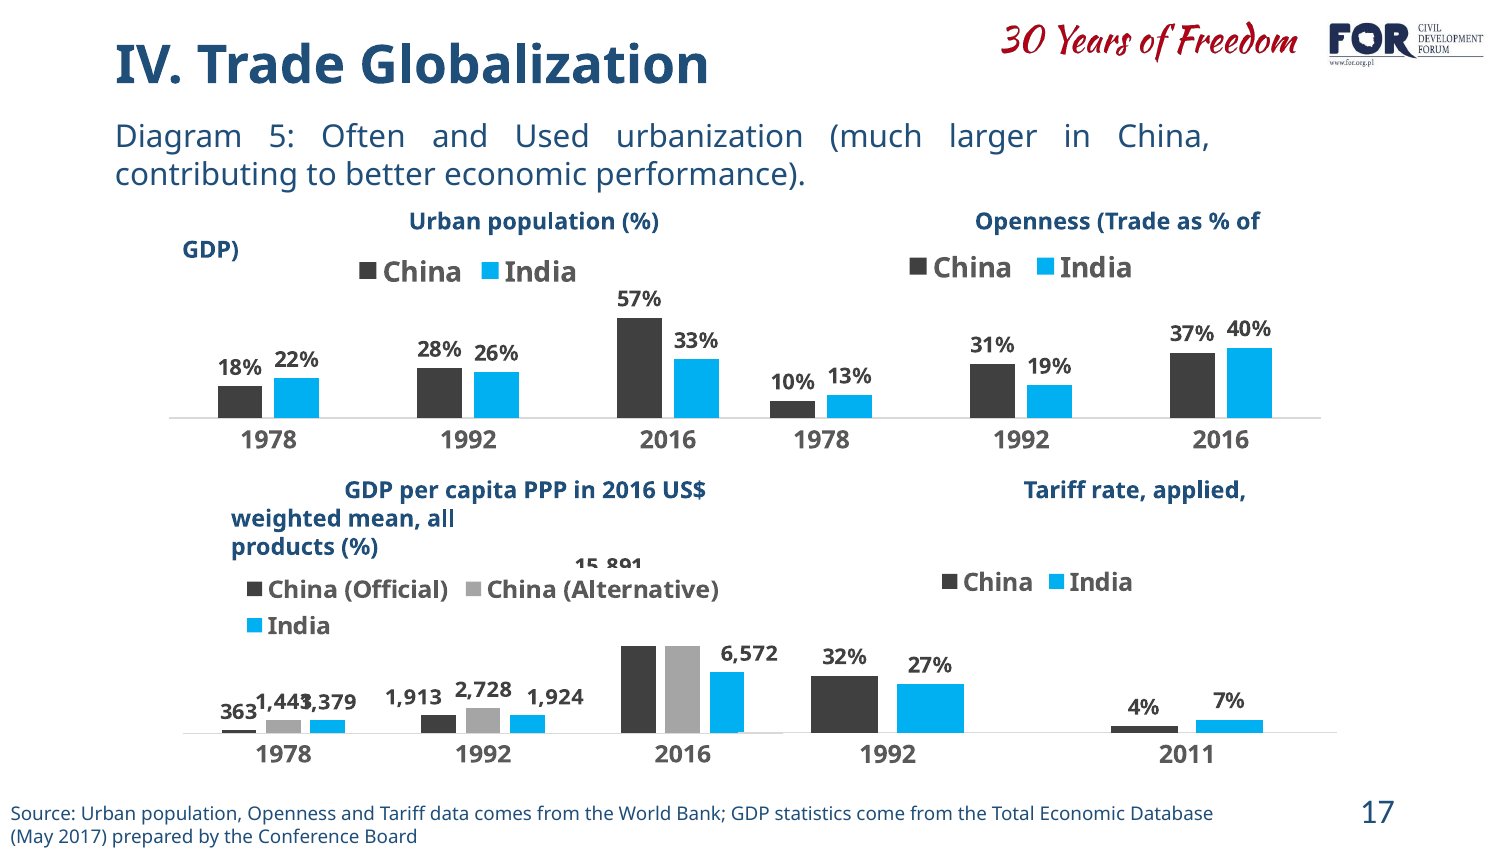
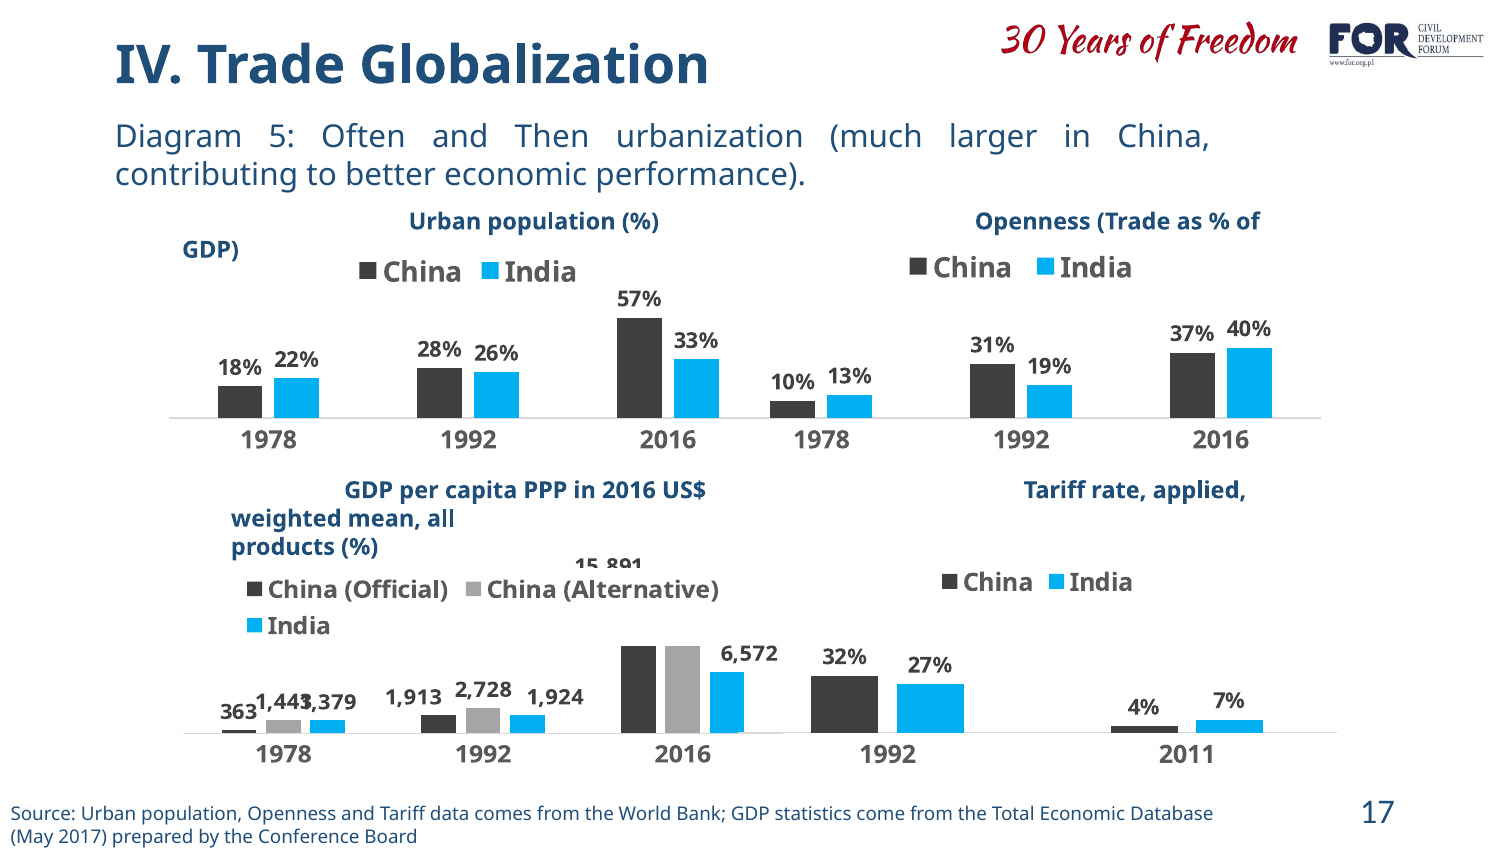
Used: Used -> Then (552, 137)
